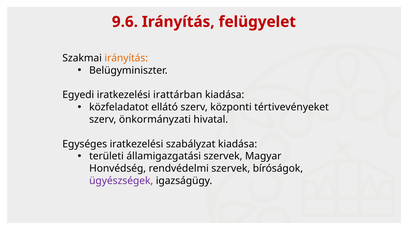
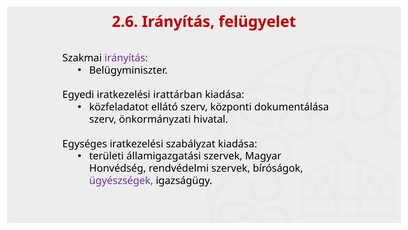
9.6: 9.6 -> 2.6 (125, 22)
irányítás colour: orange -> purple (126, 58)
tértivevényeket: tértivevényeket -> dokumentálása (292, 107)
